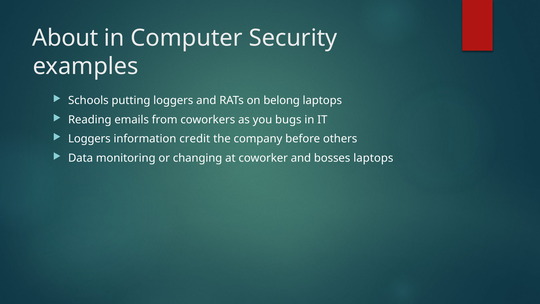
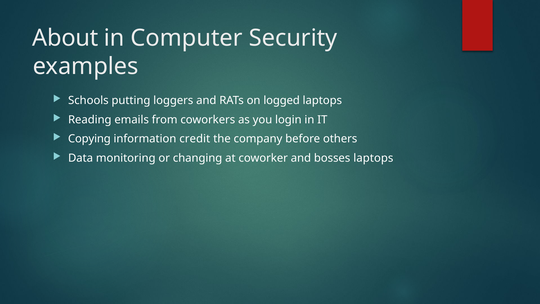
belong: belong -> logged (282, 100)
bugs: bugs -> login (288, 120)
Loggers: Loggers -> Copying (89, 139)
